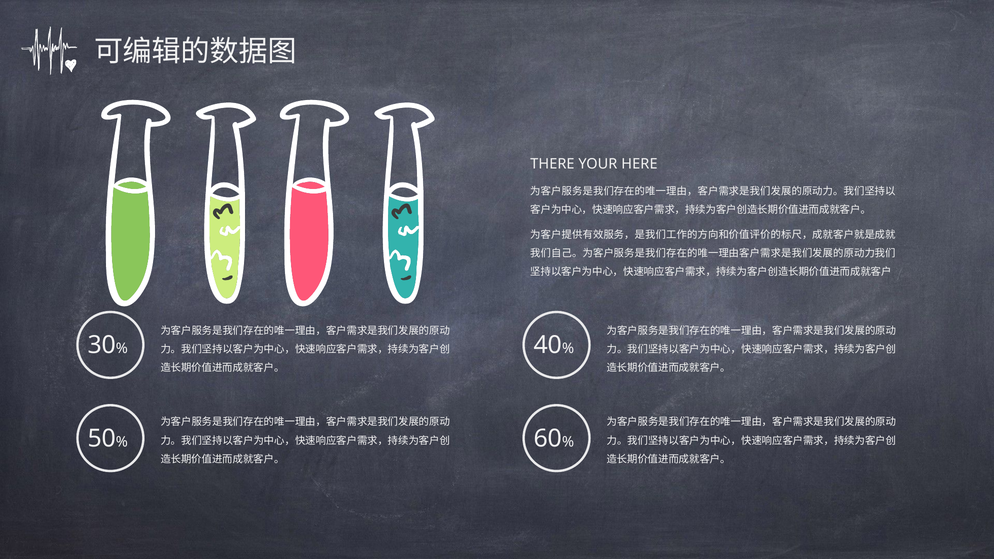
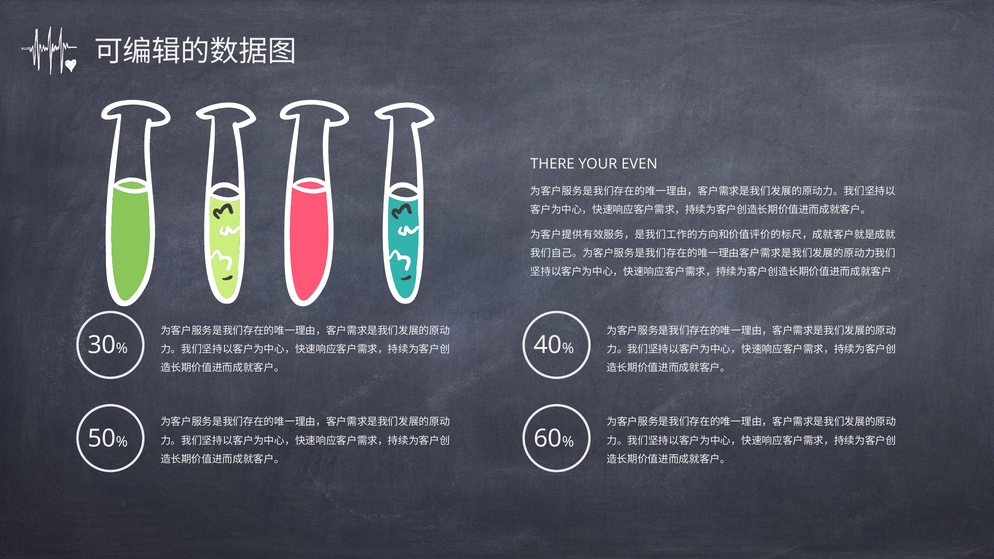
HERE: HERE -> EVEN (639, 164)
